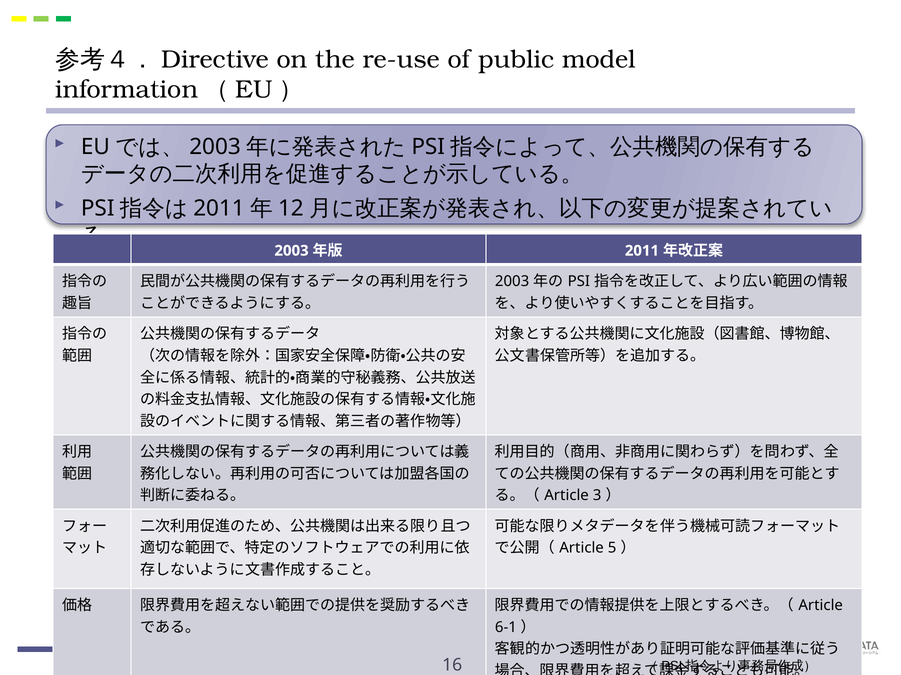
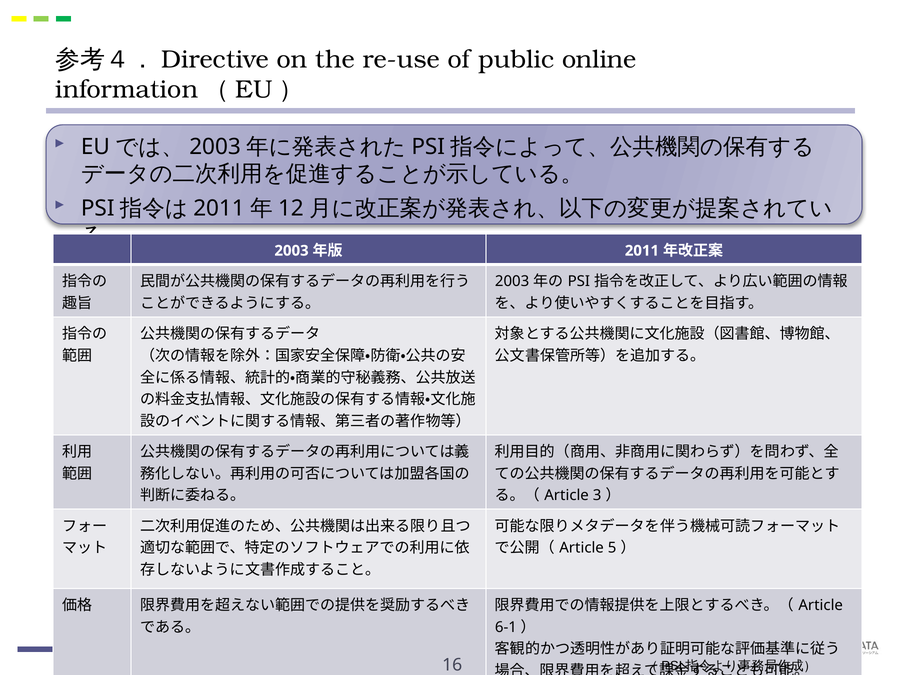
model: model -> online (599, 60)
